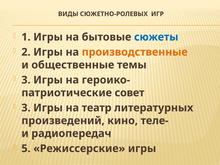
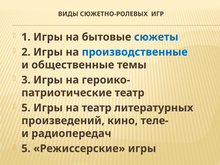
производственные colour: orange -> blue (135, 52)
совет: совет -> театр (130, 93)
3: 3 -> 5 (26, 108)
